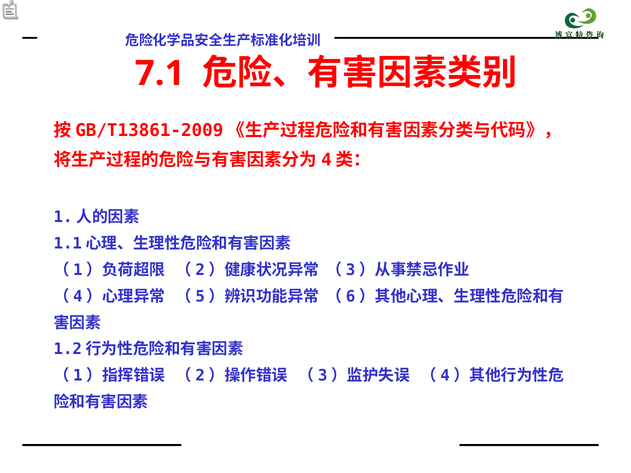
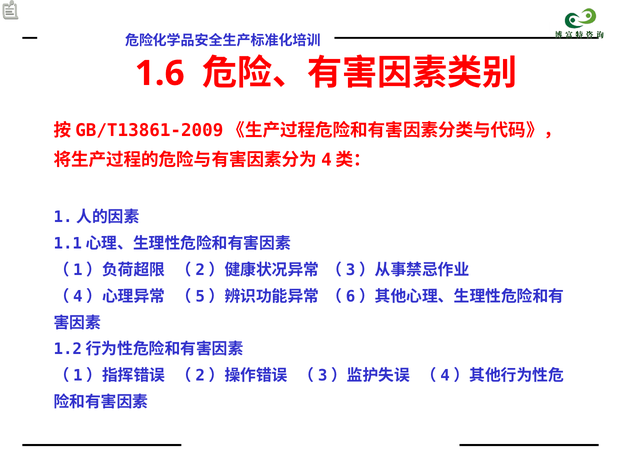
7.1: 7.1 -> 1.6 (160, 73)
